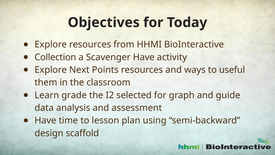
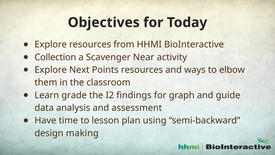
Scavenger Have: Have -> Near (144, 57)
useful: useful -> elbow (232, 70)
selected: selected -> findings (134, 95)
scaffold: scaffold -> making (82, 133)
